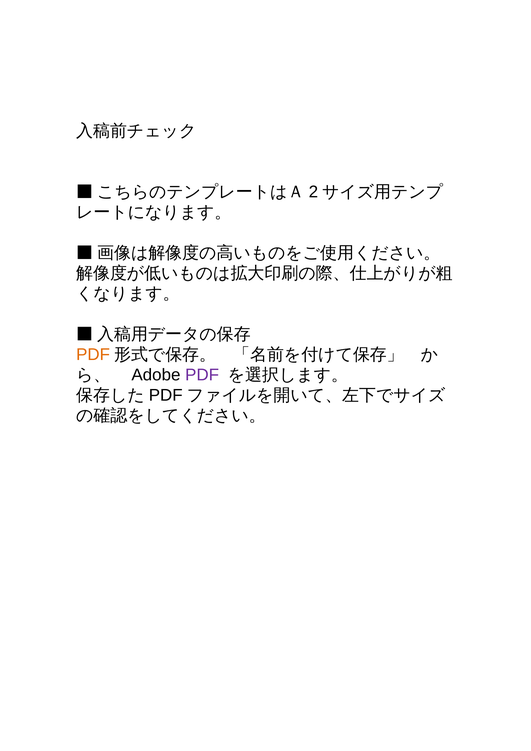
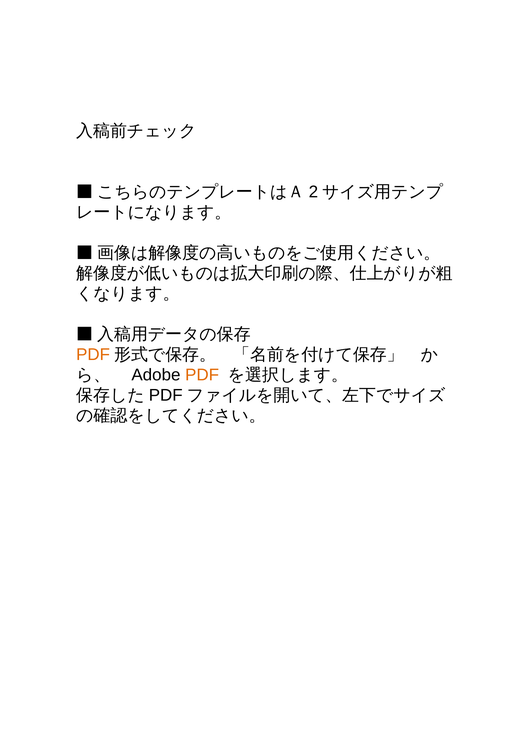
PDF colour: purple -> orange (202, 375)
